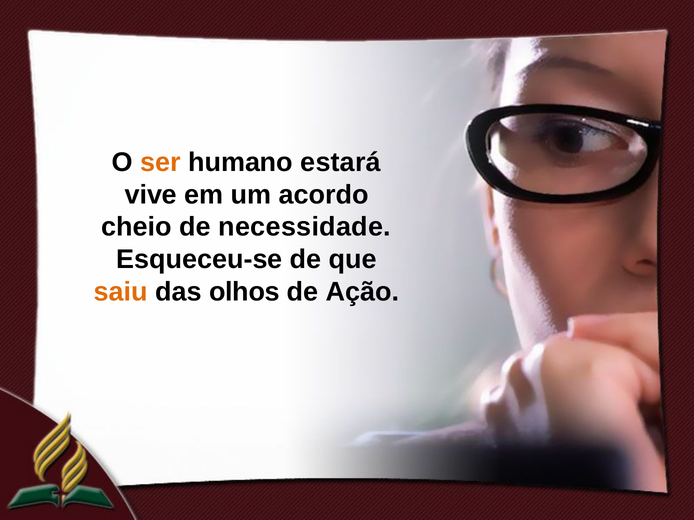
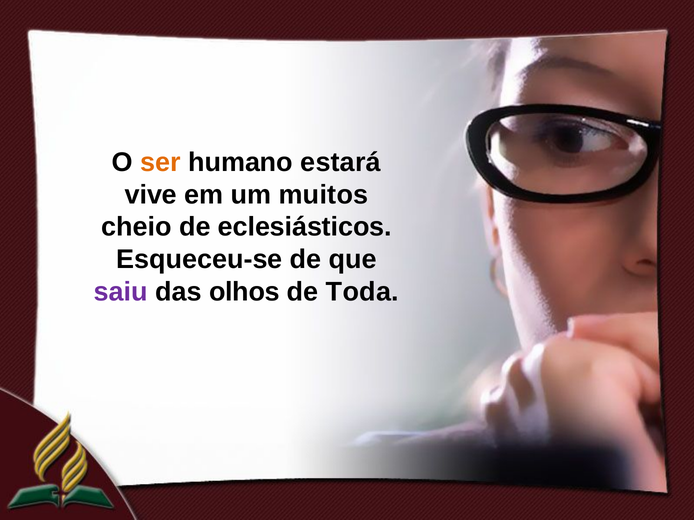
acordo: acordo -> muitos (324, 195)
necessidade: necessidade -> eclesiásticos (305, 227)
saiu colour: orange -> purple (121, 292)
Ação: Ação -> Toda (362, 292)
